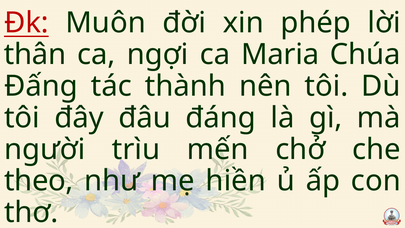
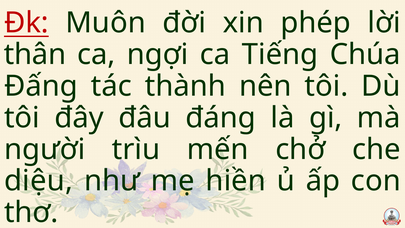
Maria: Maria -> Tiếng (280, 55)
theo: theo -> diệu (38, 181)
